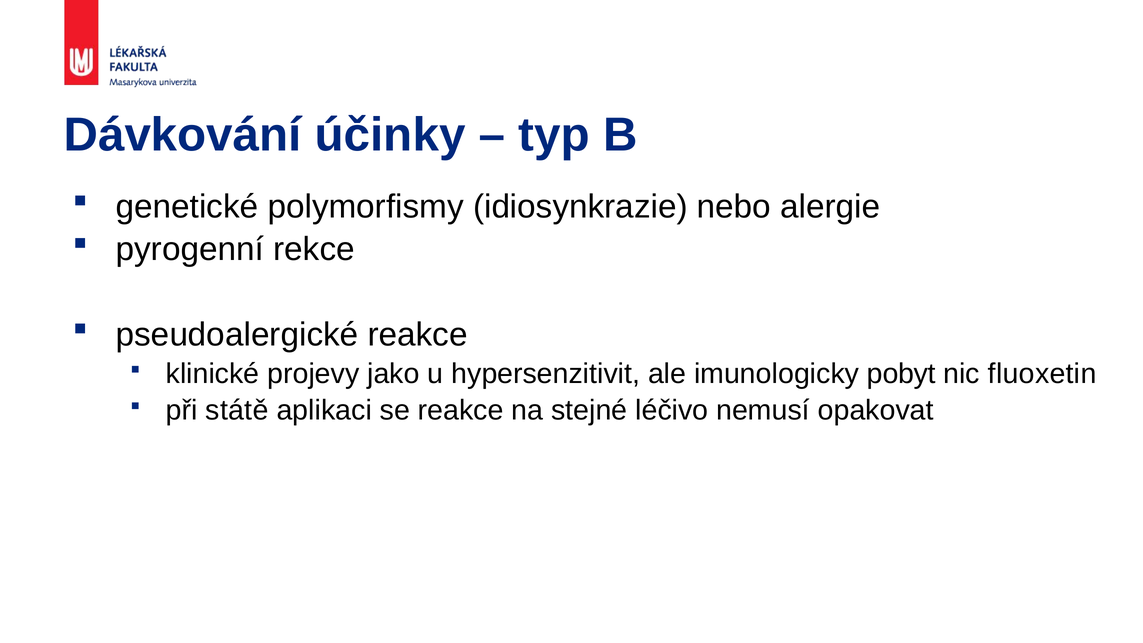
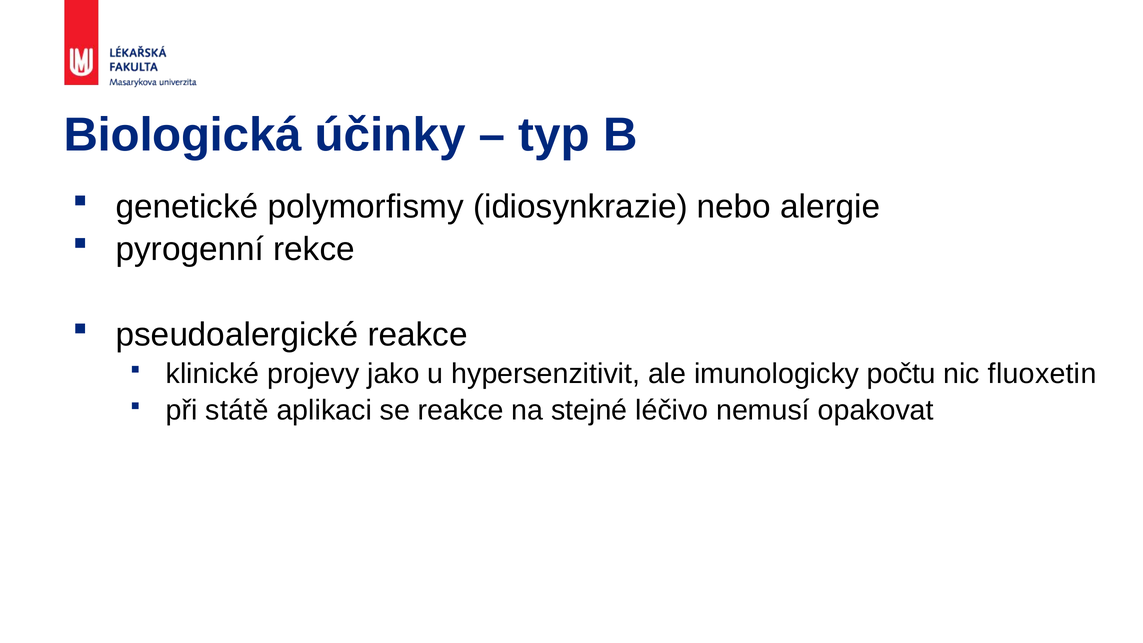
Dávkování: Dávkování -> Biologická (183, 135)
pobyt: pobyt -> počtu (901, 374)
